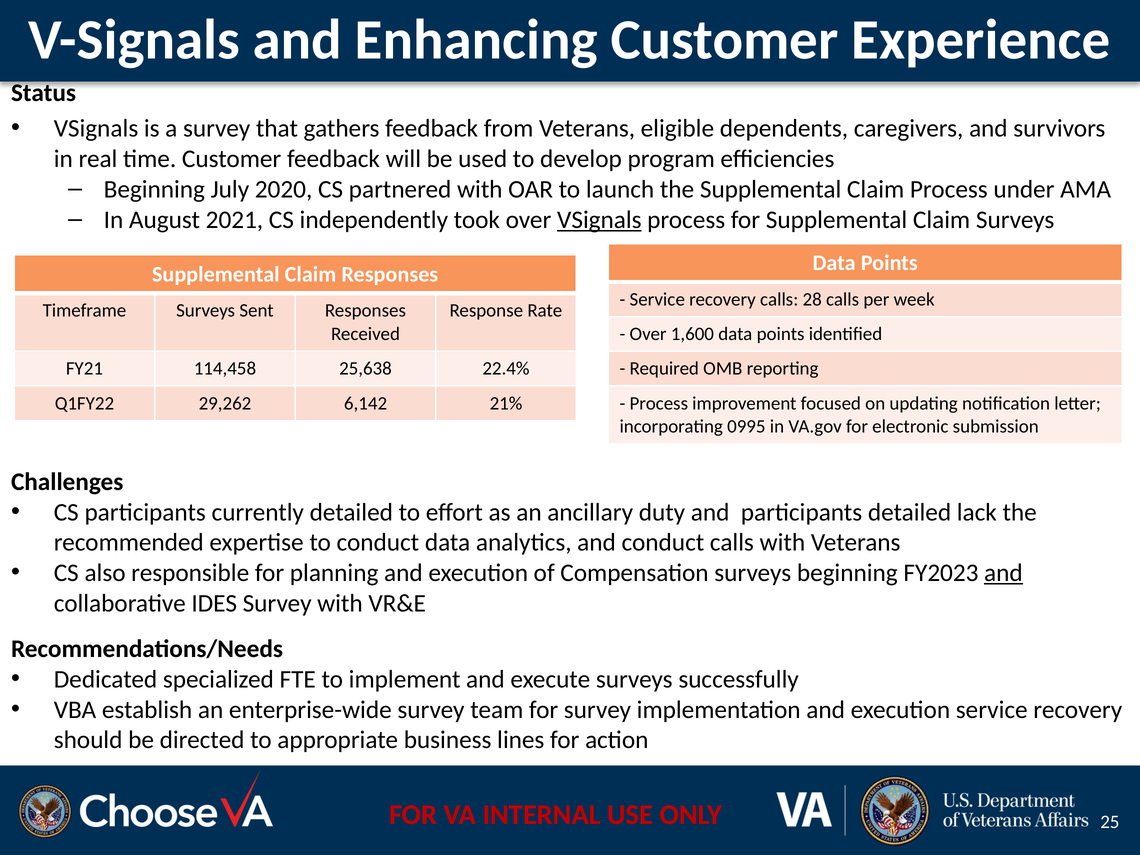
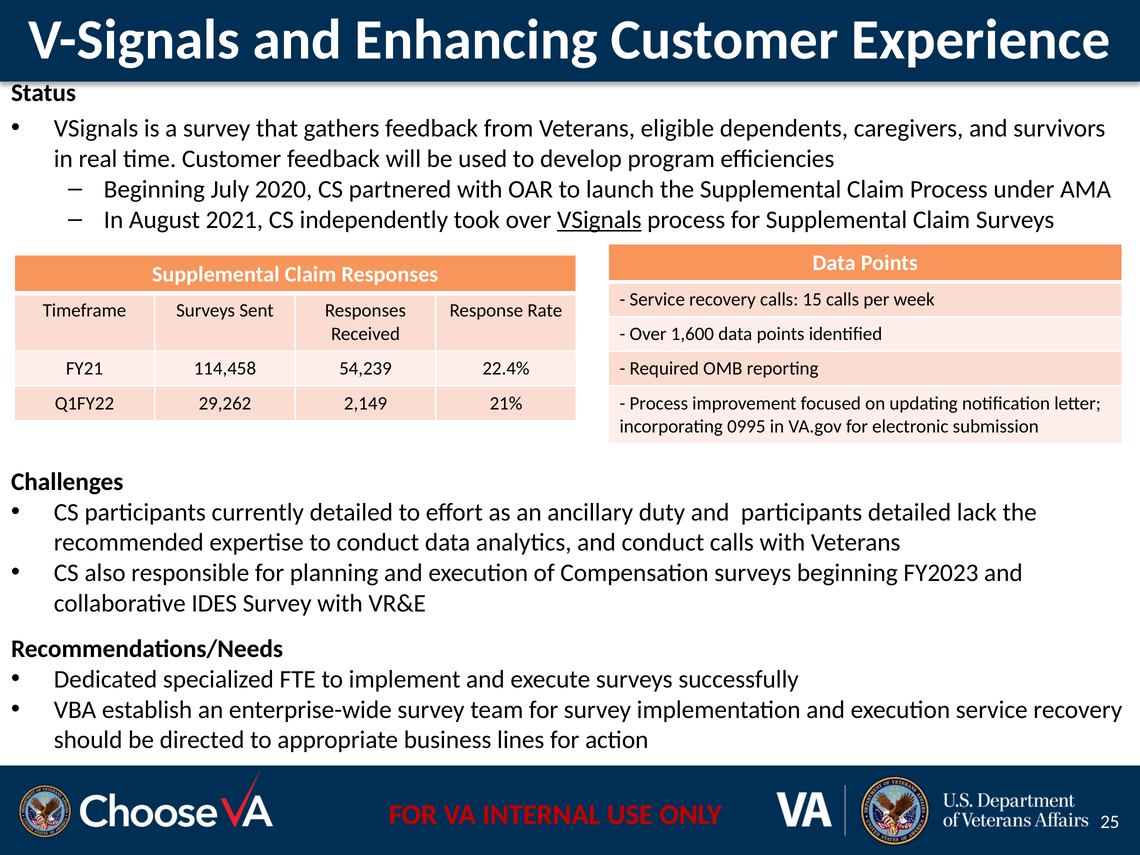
28: 28 -> 15 (812, 300)
25,638: 25,638 -> 54,239 (365, 368)
6,142: 6,142 -> 2,149 (366, 403)
and underline: present -> none (1003, 573)
